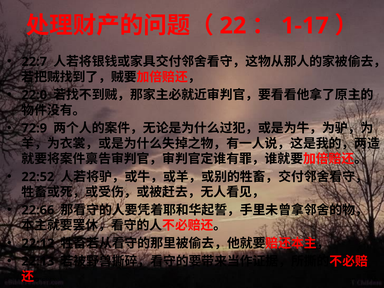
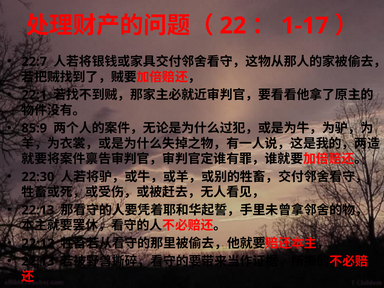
22:0: 22:0 -> 22:1 (34, 95)
72:9: 72:9 -> 85:9 (34, 128)
22:52: 22:52 -> 22:30 (38, 177)
22:66: 22:66 -> 22:13 (38, 210)
